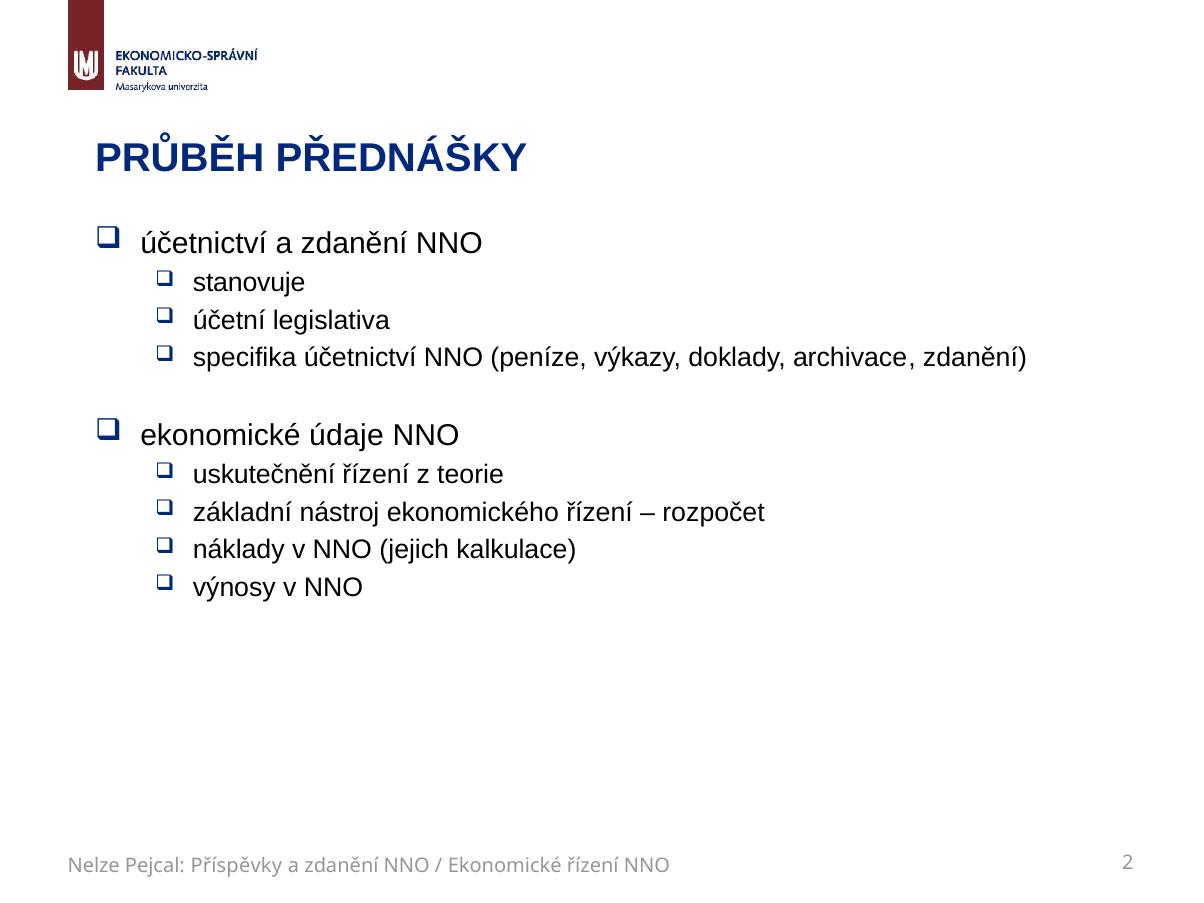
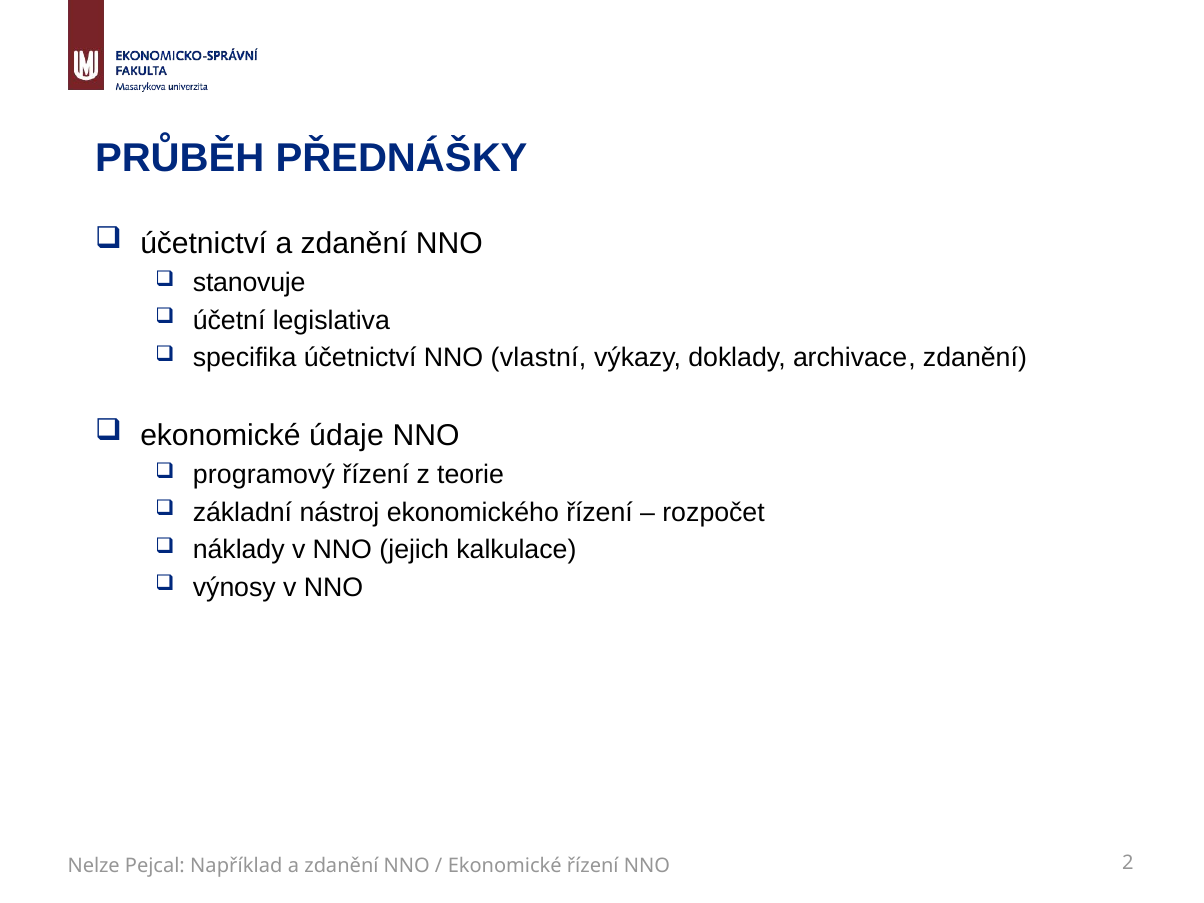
peníze: peníze -> vlastní (538, 358)
uskutečnění: uskutečnění -> programový (264, 475)
Příspěvky: Příspěvky -> Například (236, 866)
